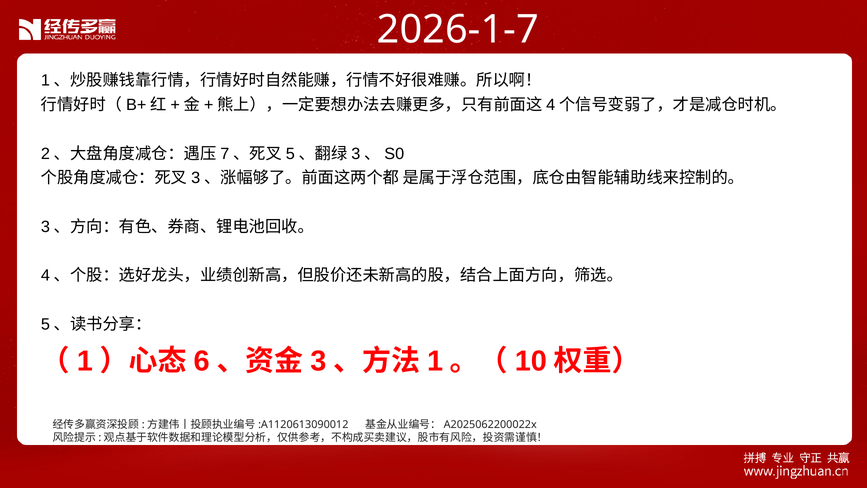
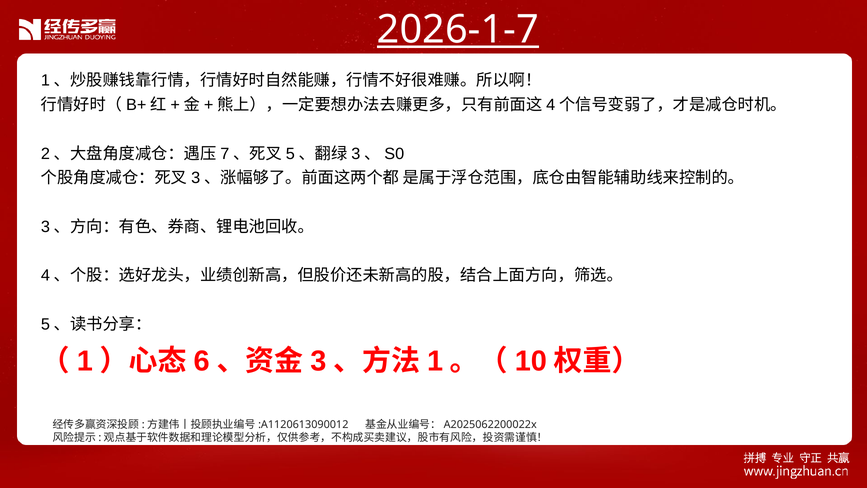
2026-1-7 underline: none -> present (458, 30)
